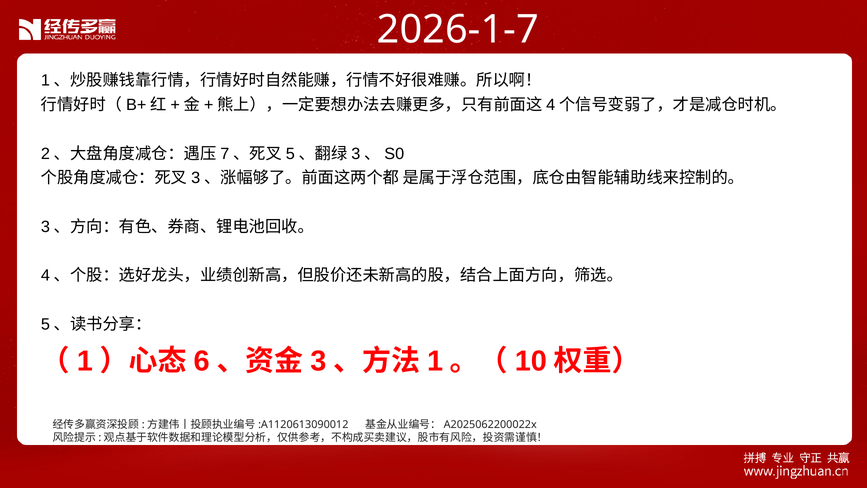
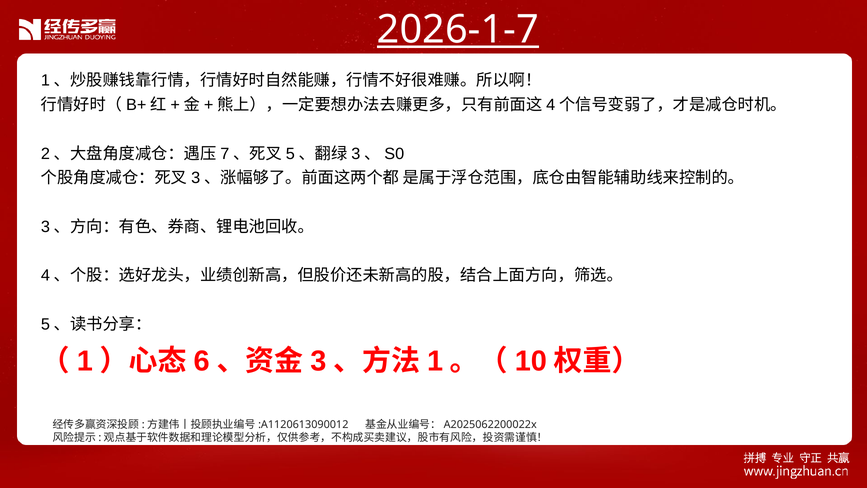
2026-1-7 underline: none -> present (458, 30)
